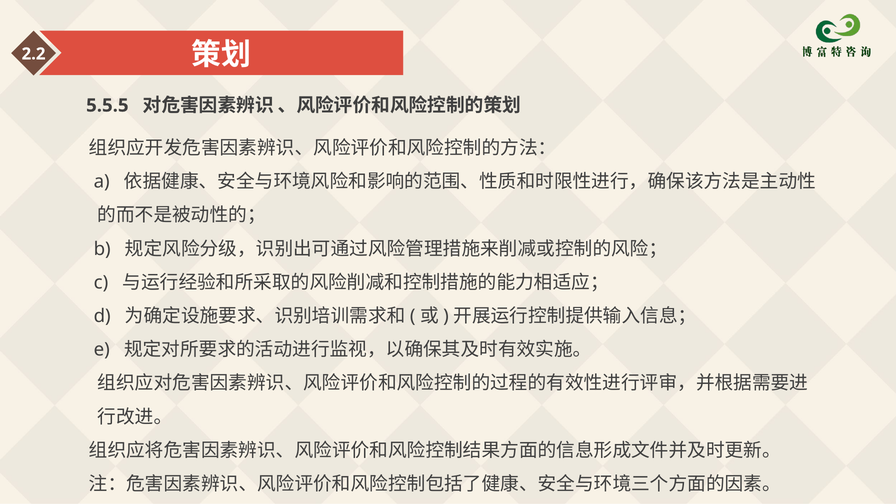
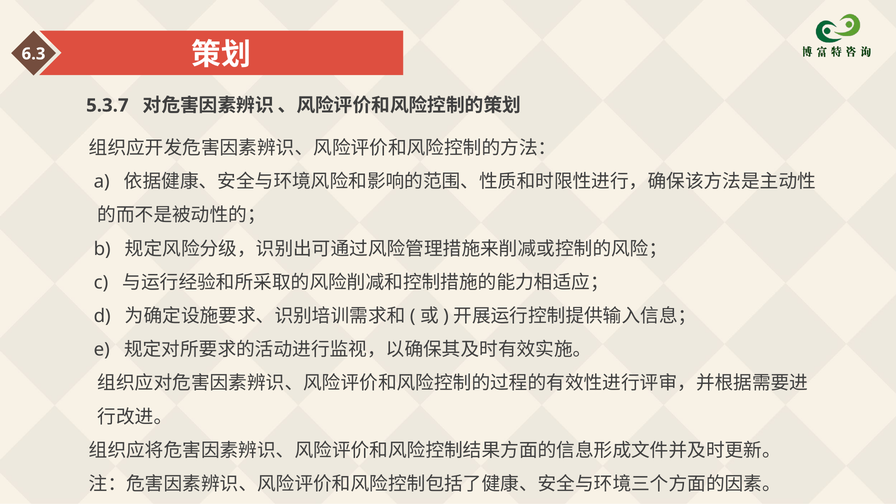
2.2: 2.2 -> 6.3 (34, 54)
5.5.5: 5.5.5 -> 5.3.7 (107, 105)
